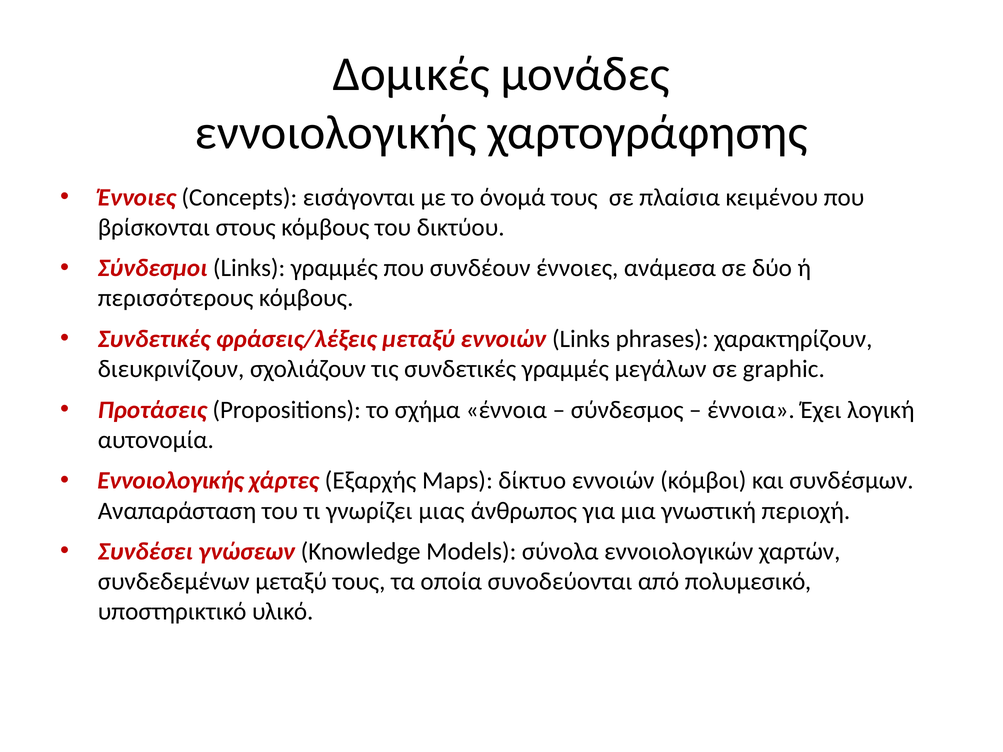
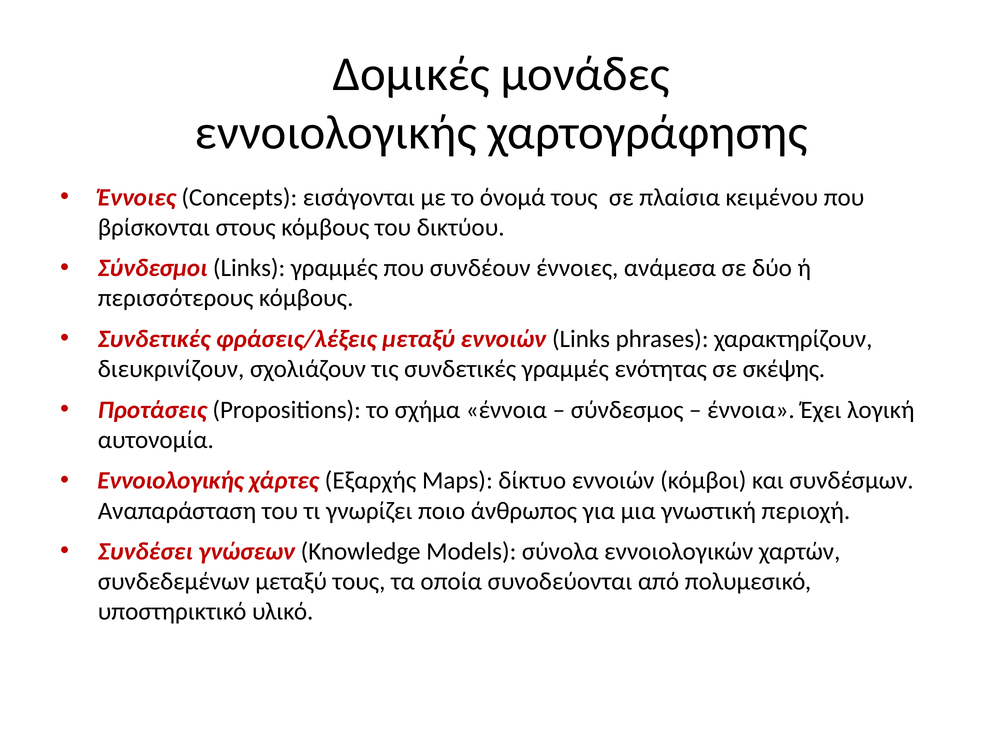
μεγάλων: μεγάλων -> ενότητας (661, 369)
graphic: graphic -> σκέψης (784, 369)
μιας: μιας -> ποιο (442, 511)
